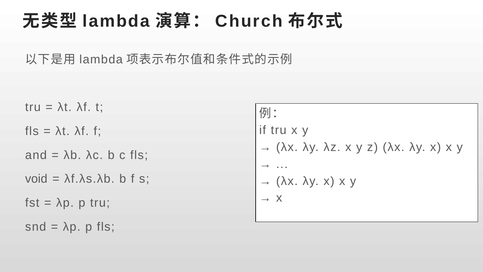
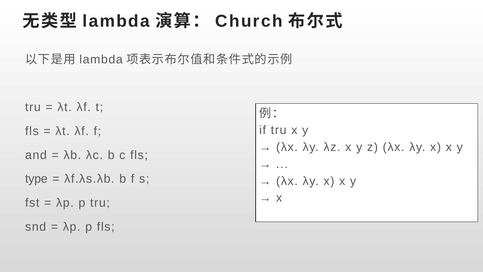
void: void -> type (36, 179)
